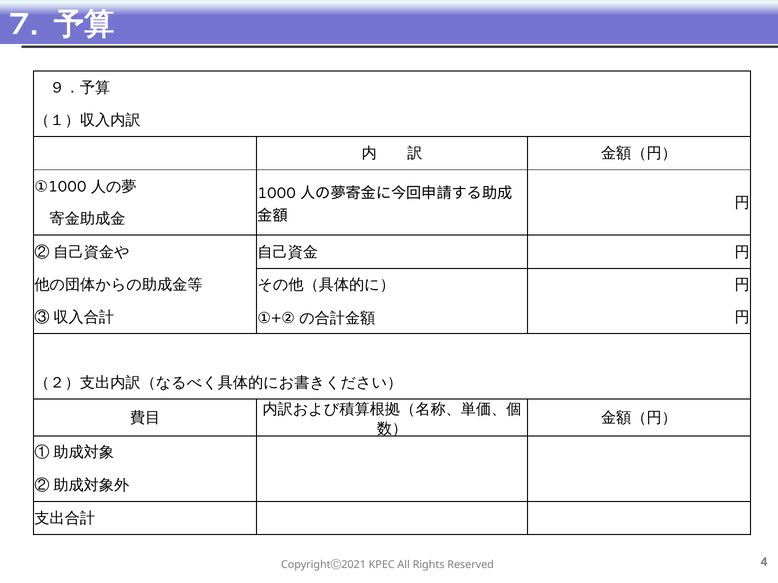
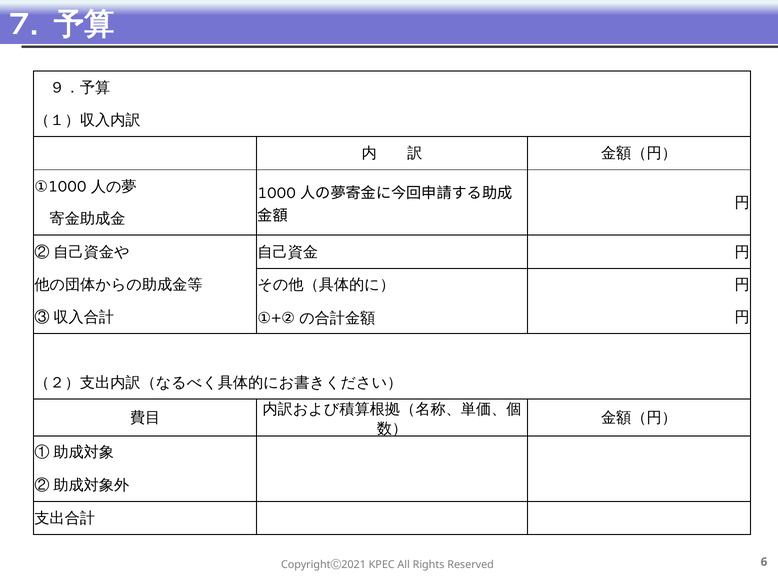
4: 4 -> 6 (764, 562)
